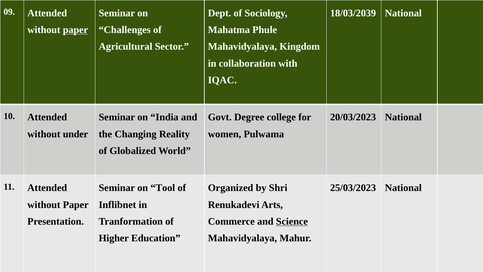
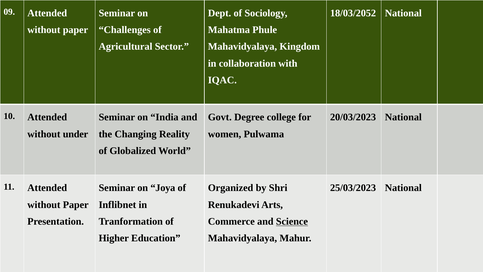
18/03/2039: 18/03/2039 -> 18/03/2052 (353, 13)
paper underline: present -> none (75, 30)
Tool: Tool -> Joya (163, 188)
